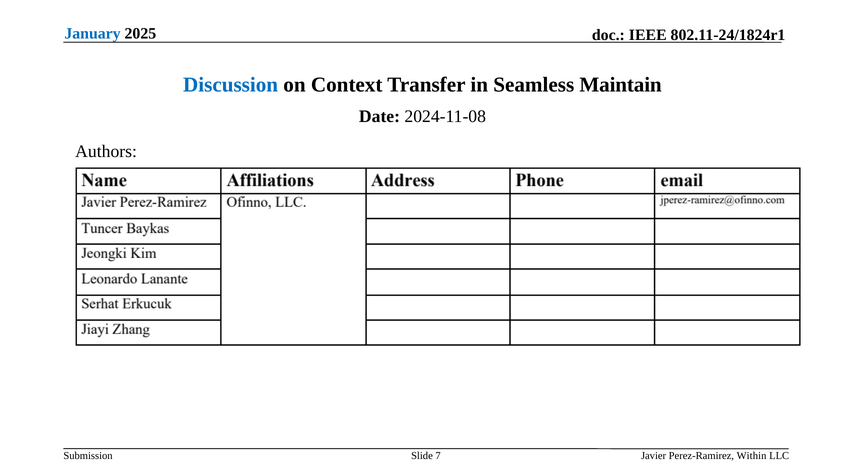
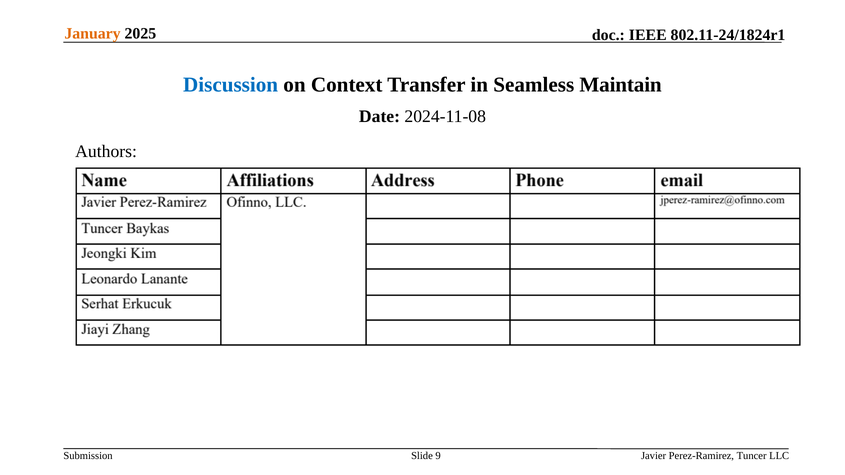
January colour: blue -> orange (93, 34)
7: 7 -> 9 (438, 456)
Within: Within -> Tuncer (752, 456)
